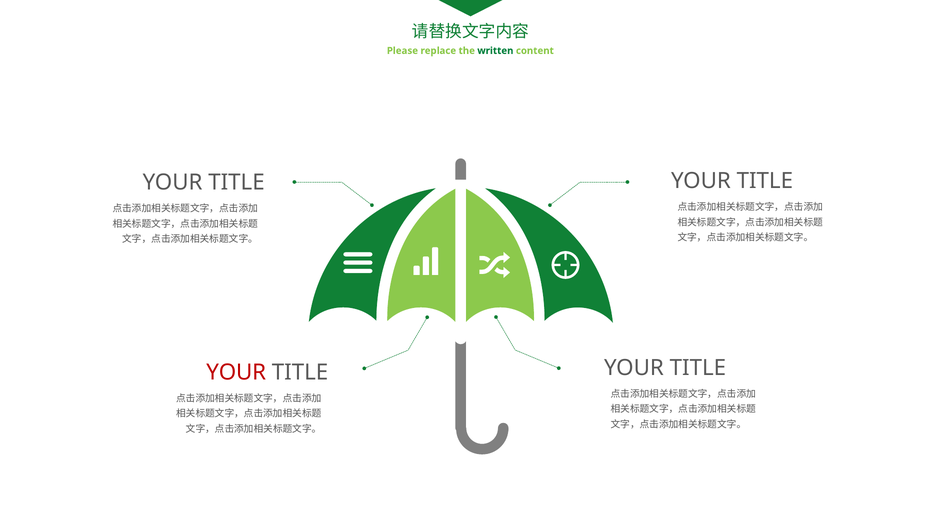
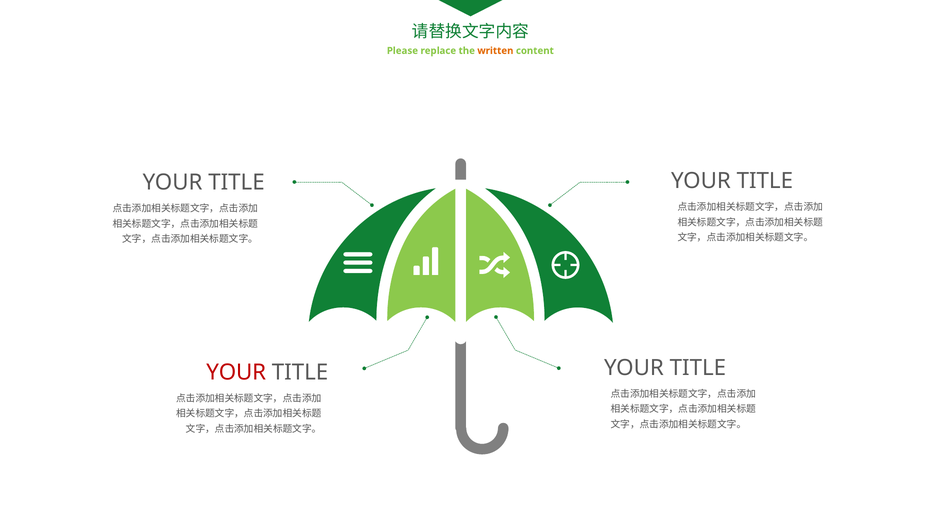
written colour: green -> orange (495, 51)
